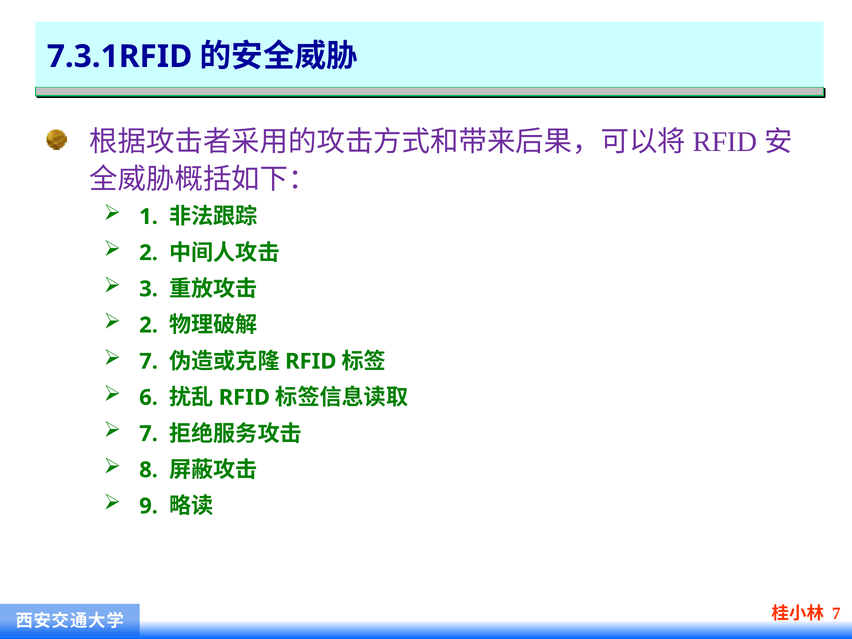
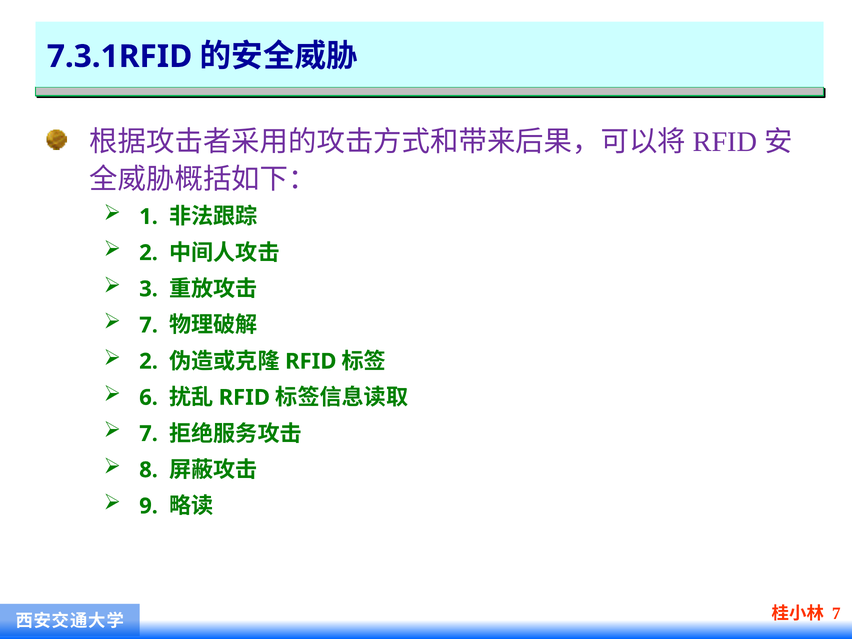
2: 2 -> 7 (149, 325)
7: 7 -> 2 (149, 361)
